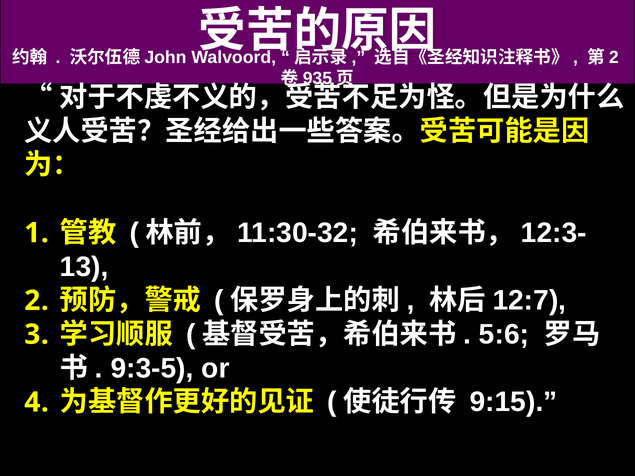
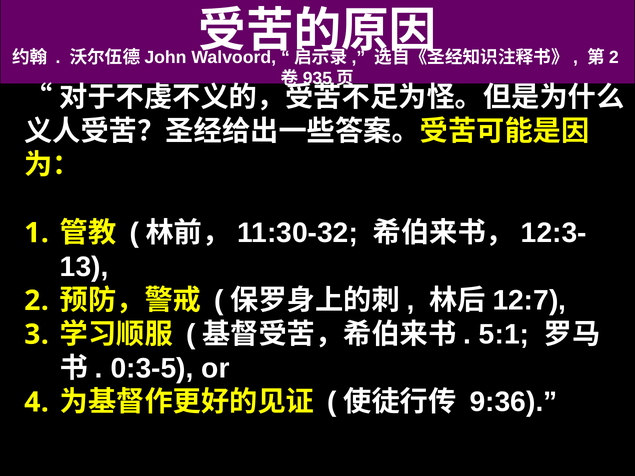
5:6: 5:6 -> 5:1 (504, 335)
9:3-5: 9:3-5 -> 0:3-5 (152, 368)
9:15: 9:15 -> 9:36 (514, 402)
